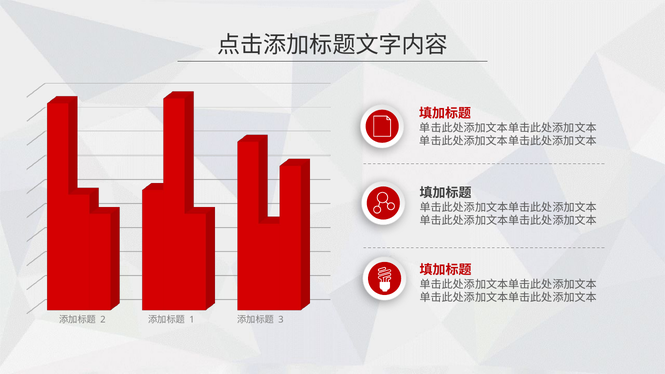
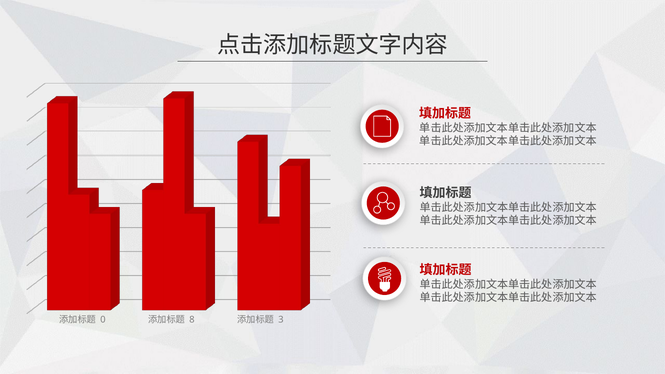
2: 2 -> 0 (103, 320)
1: 1 -> 8 (192, 320)
